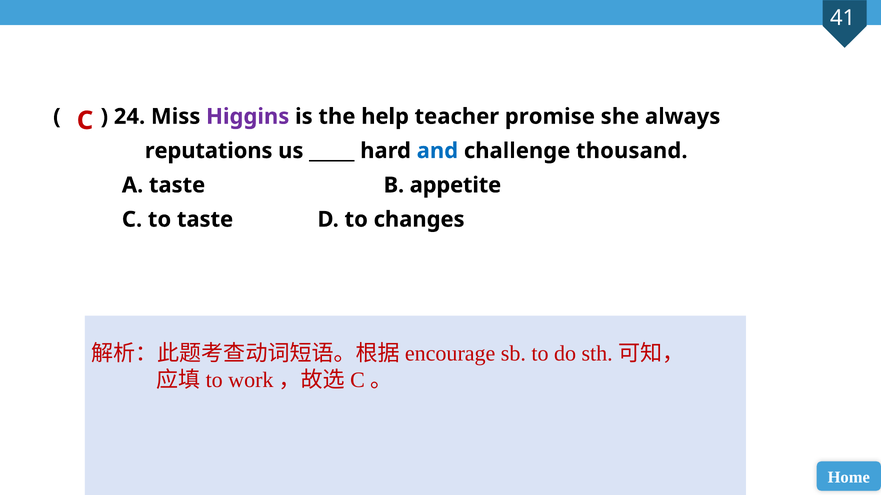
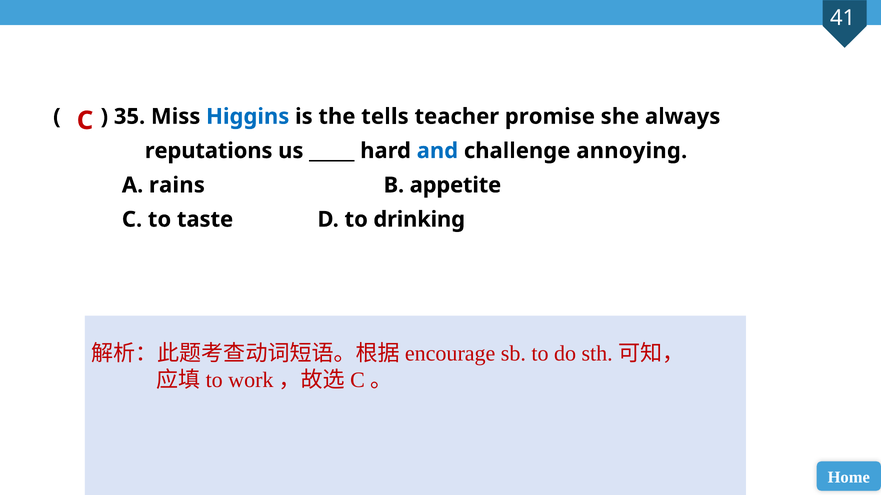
24: 24 -> 35 (130, 117)
Higgins colour: purple -> blue (248, 117)
help: help -> tells (385, 117)
thousand: thousand -> annoying (632, 151)
A taste: taste -> rains (177, 185)
changes: changes -> drinking (419, 220)
